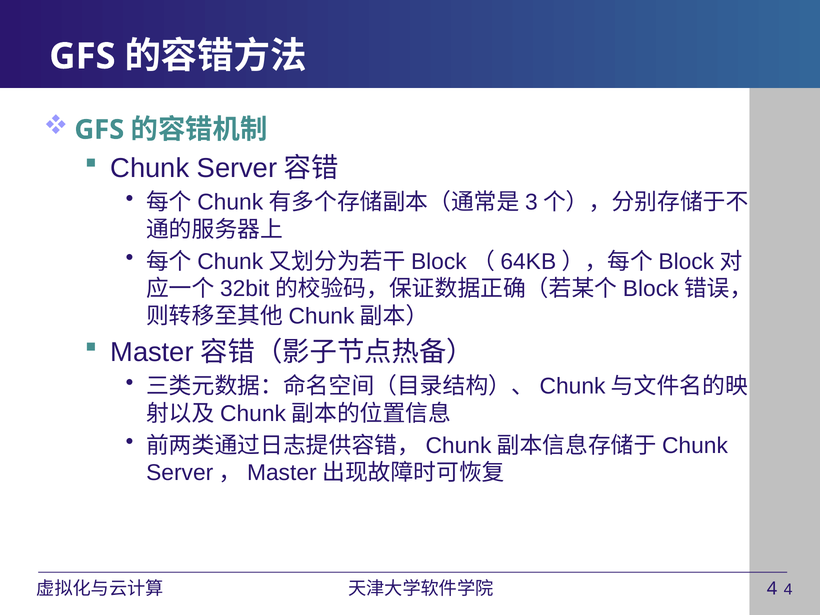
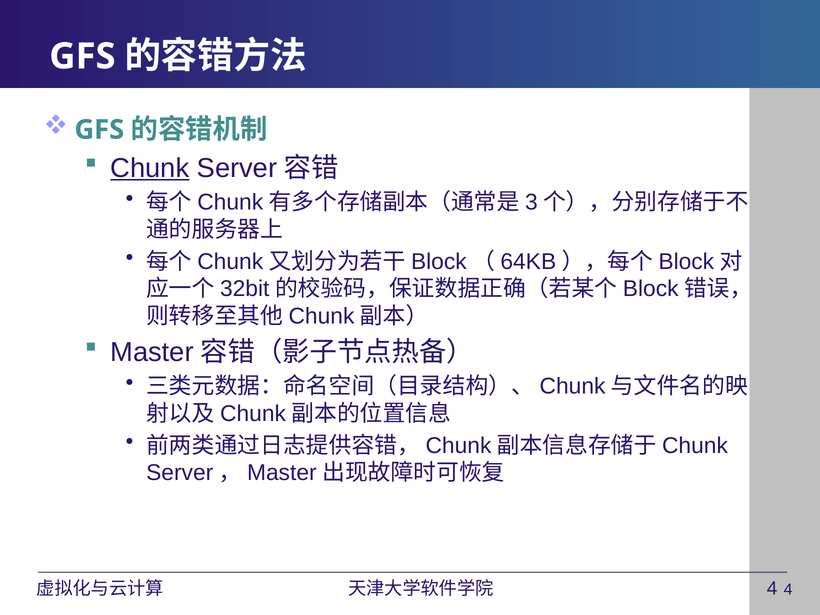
Chunk underline: none -> present (150, 168)
